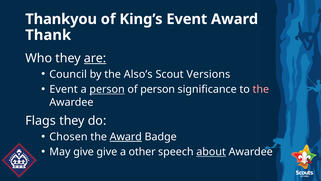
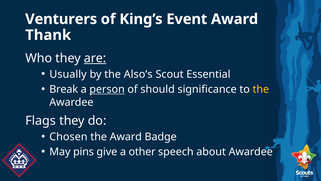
Thankyou: Thankyou -> Venturers (61, 19)
Council: Council -> Usually (68, 74)
Versions: Versions -> Essential (208, 74)
Event: Event -> Break (64, 89)
of person: person -> should (158, 89)
the colour: pink -> yellow (261, 89)
Award underline: present -> none (126, 137)
May give: give -> pins (84, 152)
about underline: present -> none (211, 152)
